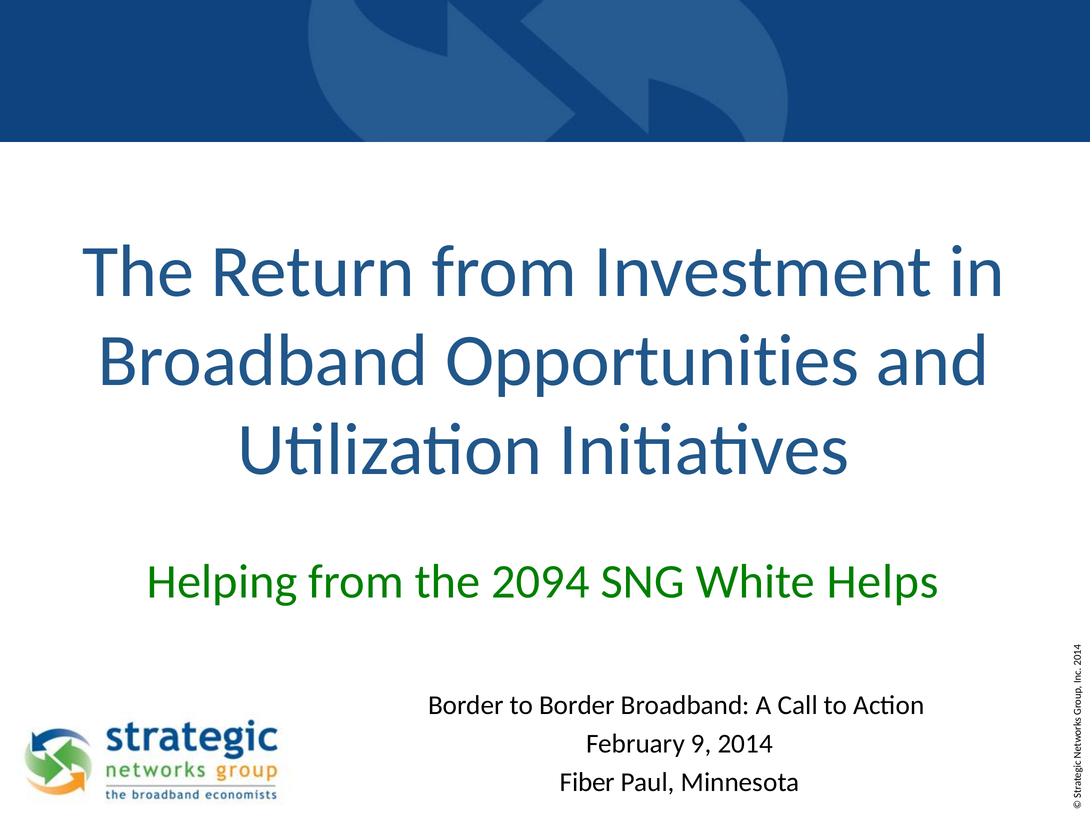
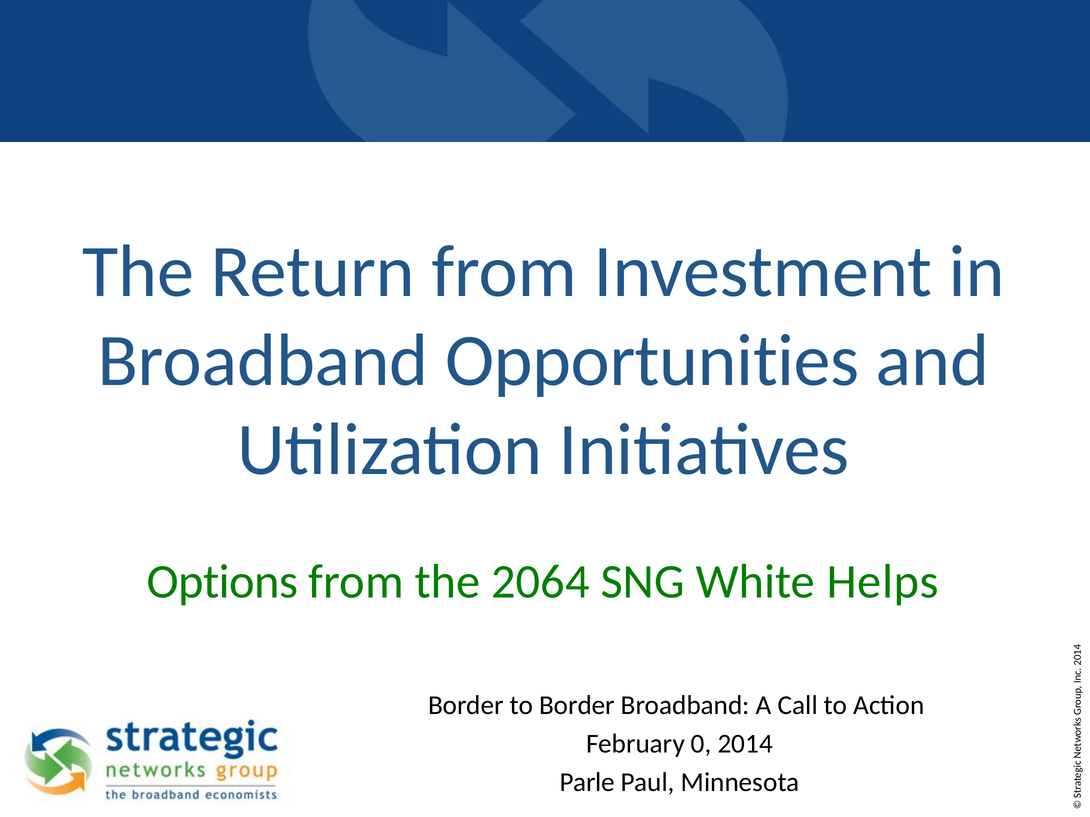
Helping: Helping -> Options (222, 582)
2094: 2094 -> 2064 (540, 582)
February 9: 9 -> 0 (701, 744)
Fiber: Fiber -> Parle (587, 783)
